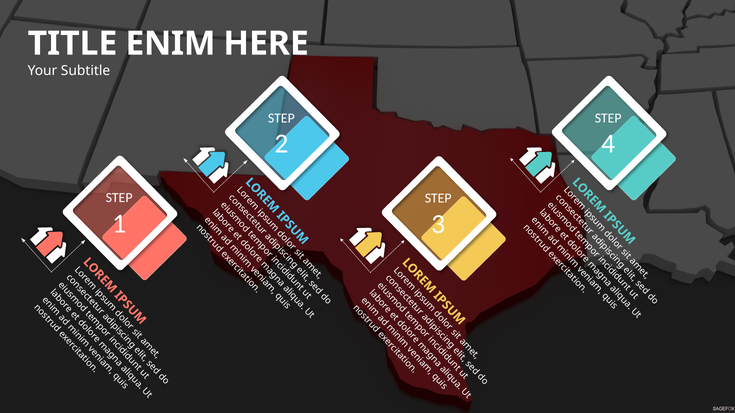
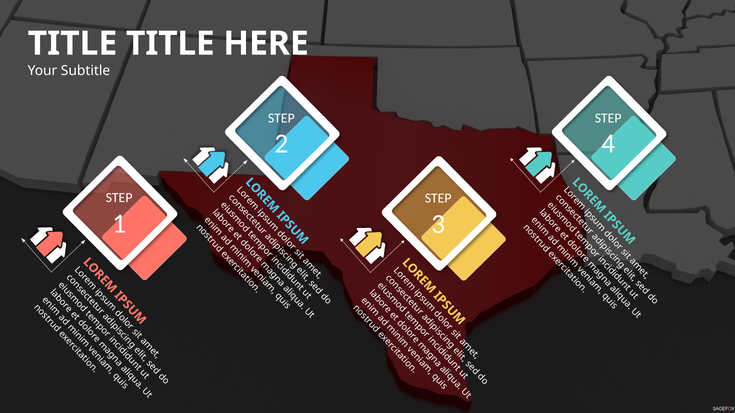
ENIM: ENIM -> TITLE (170, 44)
